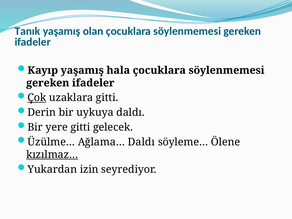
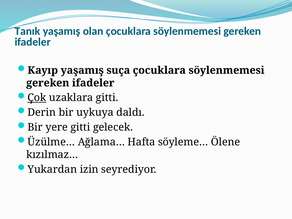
hala: hala -> suça (118, 70)
Ağlama… Daldı: Daldı -> Hafta (141, 142)
kızılmaz… underline: present -> none (52, 155)
